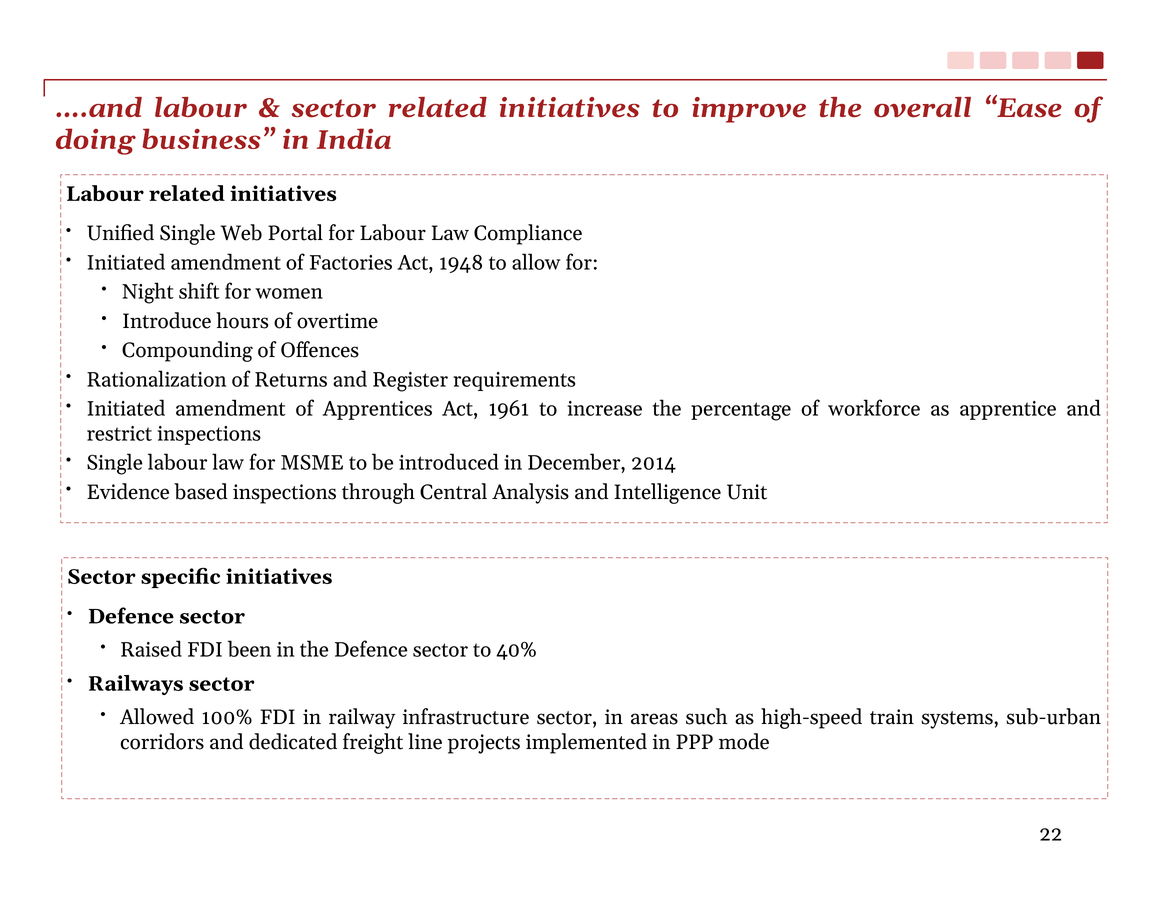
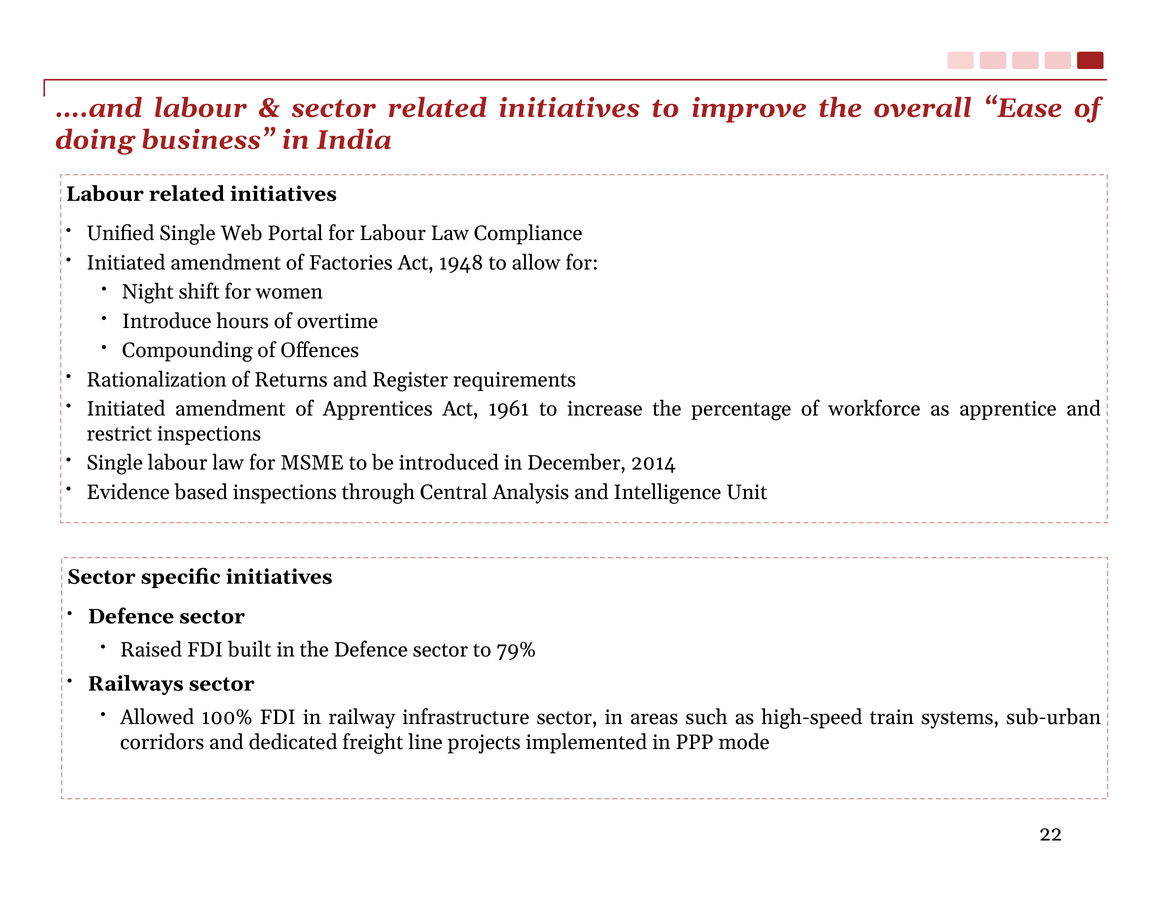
been: been -> built (250, 650)
40%: 40% -> 79% (516, 650)
